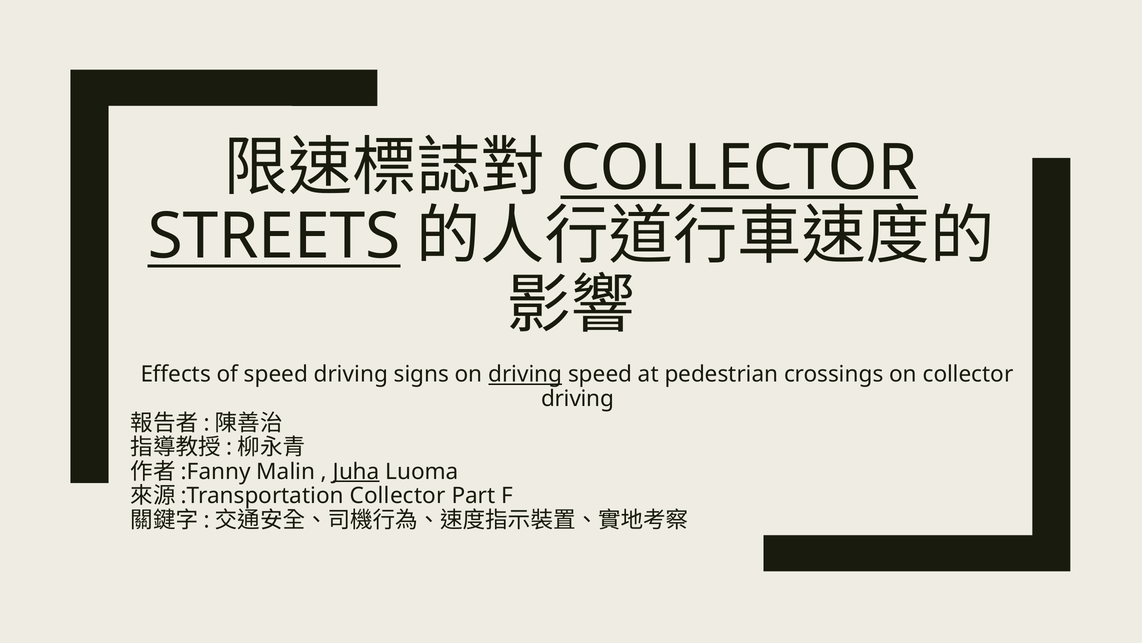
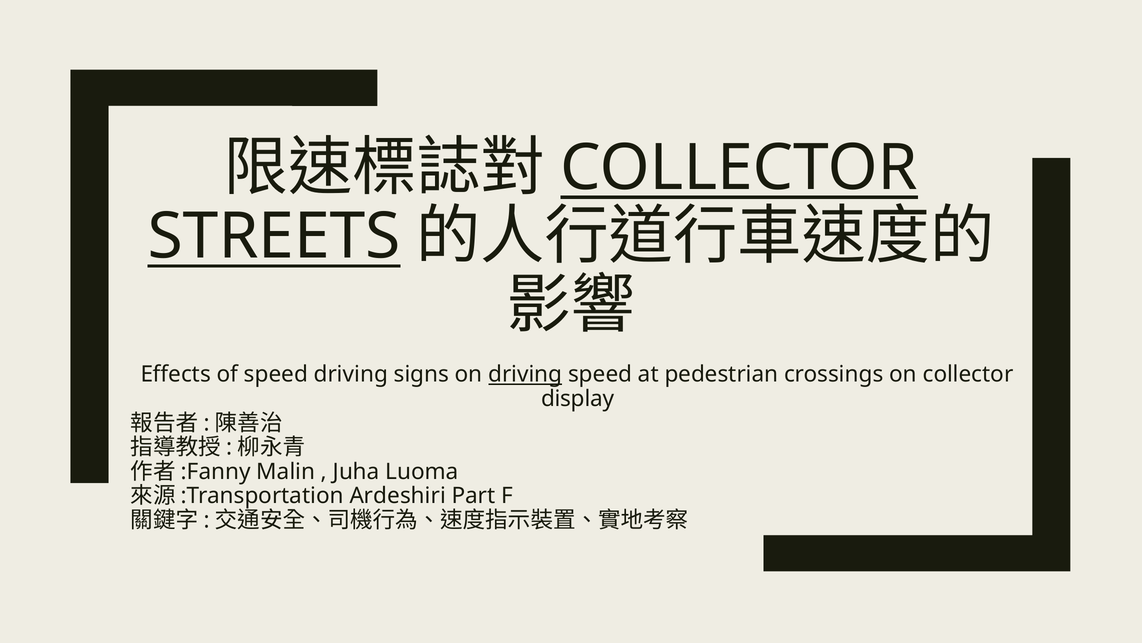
driving: driving -> display (578, 398)
Juha underline: present -> none (356, 471)
Collector: Collector -> Ardeshiri (398, 496)
